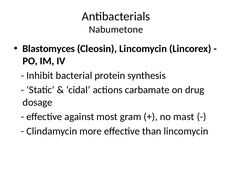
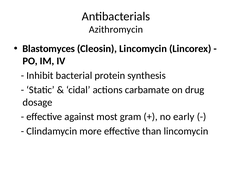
Nabumetone: Nabumetone -> Azithromycin (116, 30)
mast: mast -> early (184, 117)
